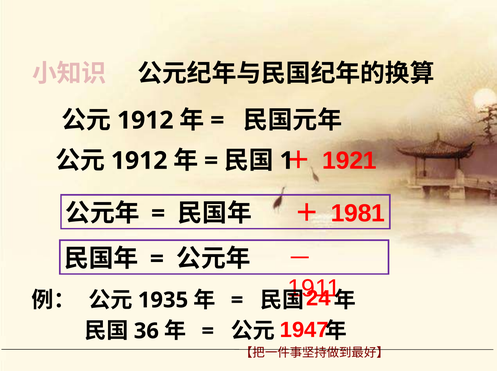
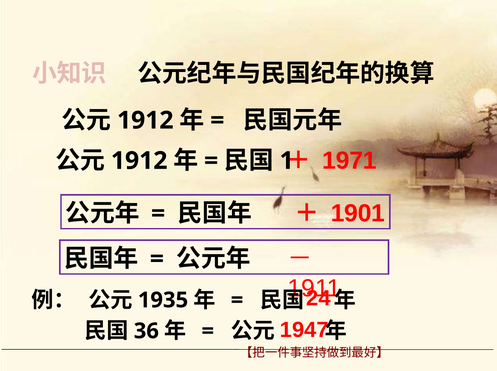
1921: 1921 -> 1971 (349, 161)
1981: 1981 -> 1901 (358, 214)
